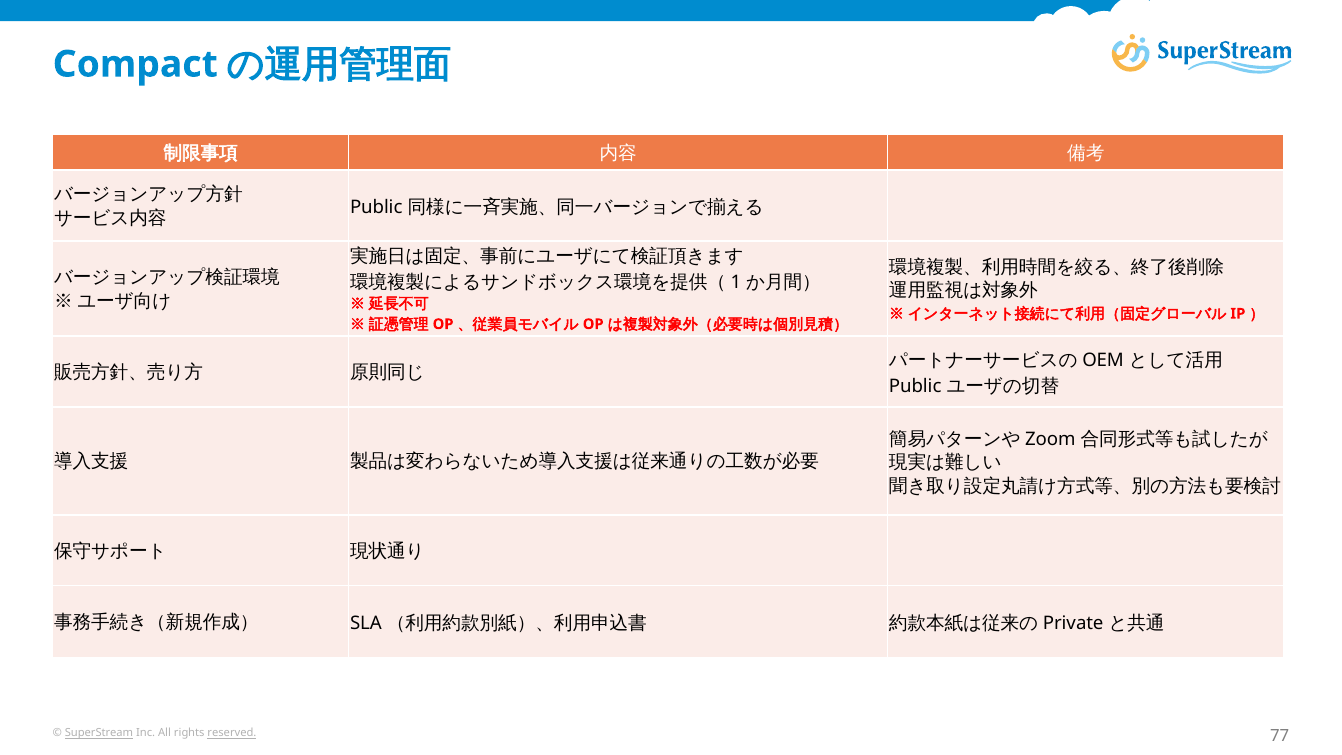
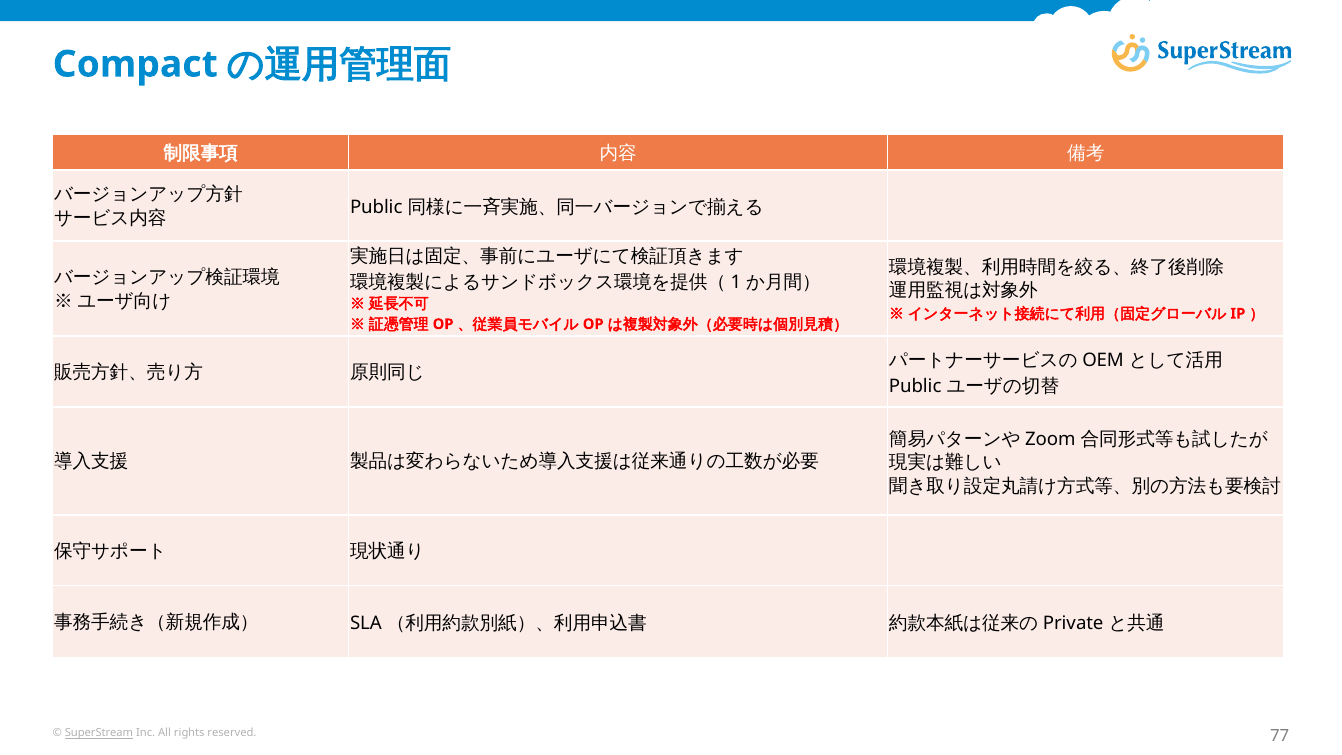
reserved underline: present -> none (232, 733)
